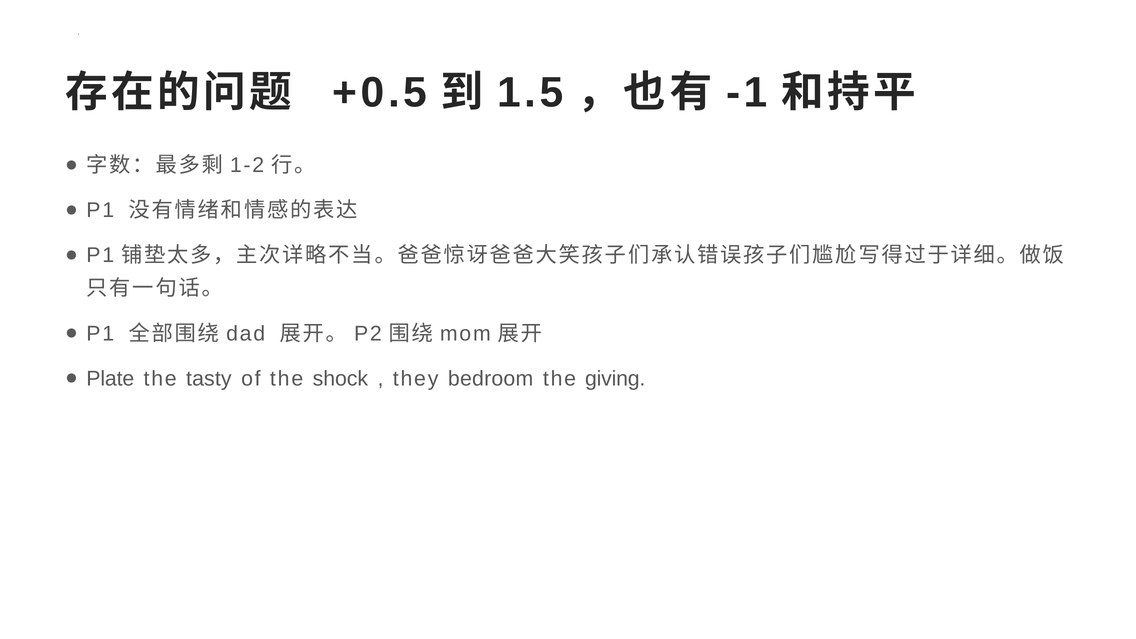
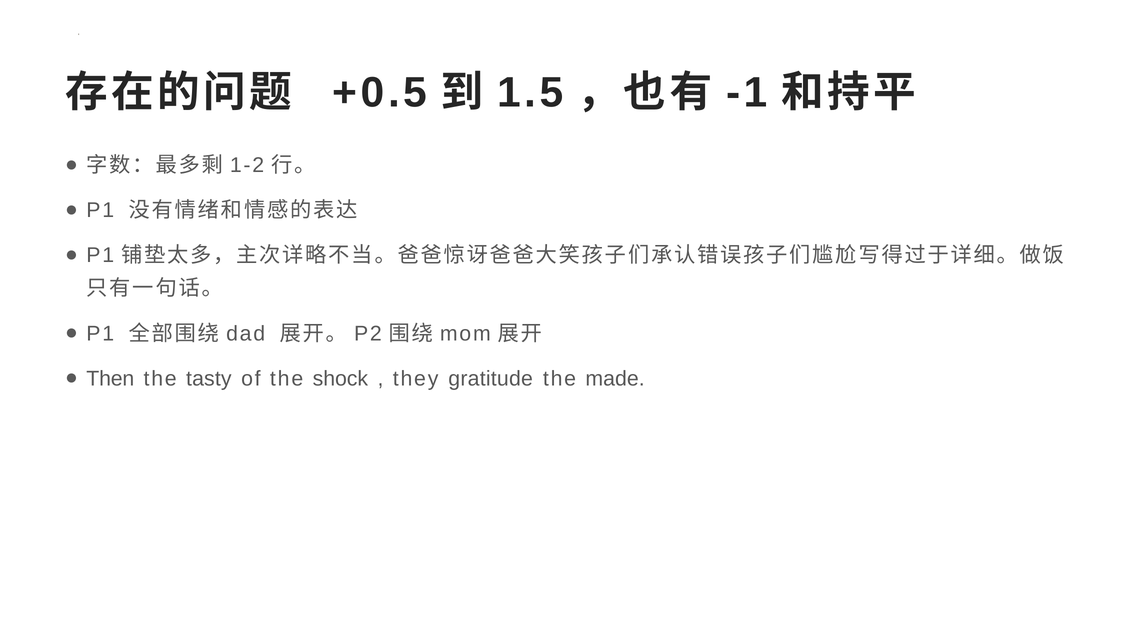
Plate: Plate -> Then (110, 379)
bedroom: bedroom -> gratitude (491, 379)
giving: giving -> made (615, 379)
